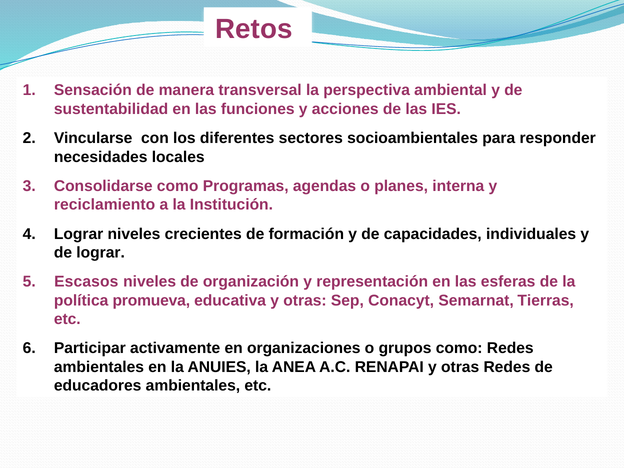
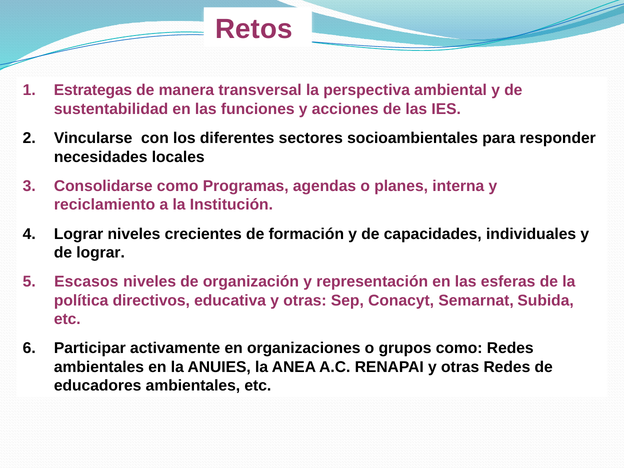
Sensación: Sensación -> Estrategas (93, 90)
promueva: promueva -> directivos (151, 300)
Tierras: Tierras -> Subida (546, 300)
